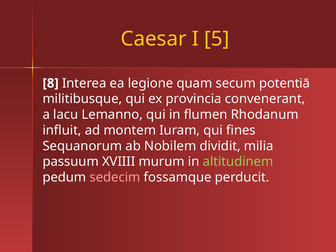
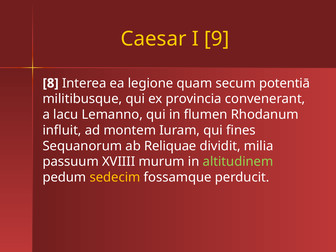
5: 5 -> 9 (217, 39)
Nobilem: Nobilem -> Reliquae (170, 146)
sedecim colour: pink -> yellow (115, 177)
